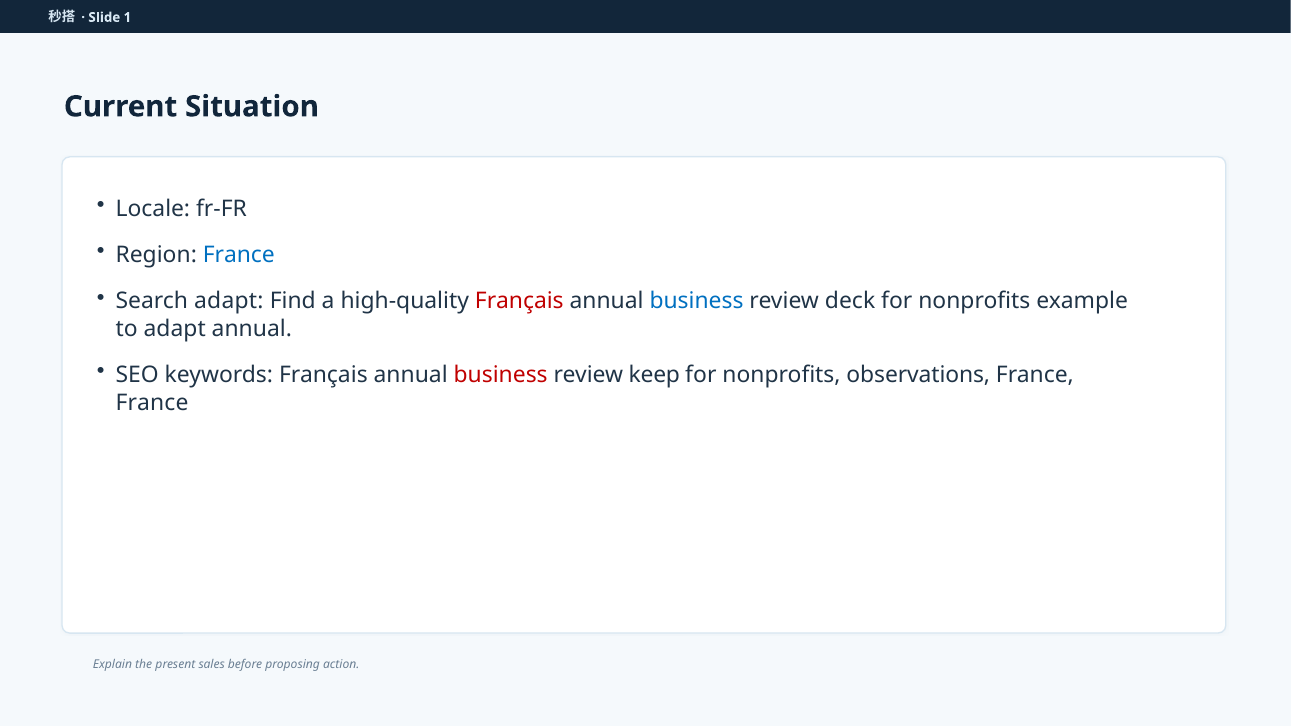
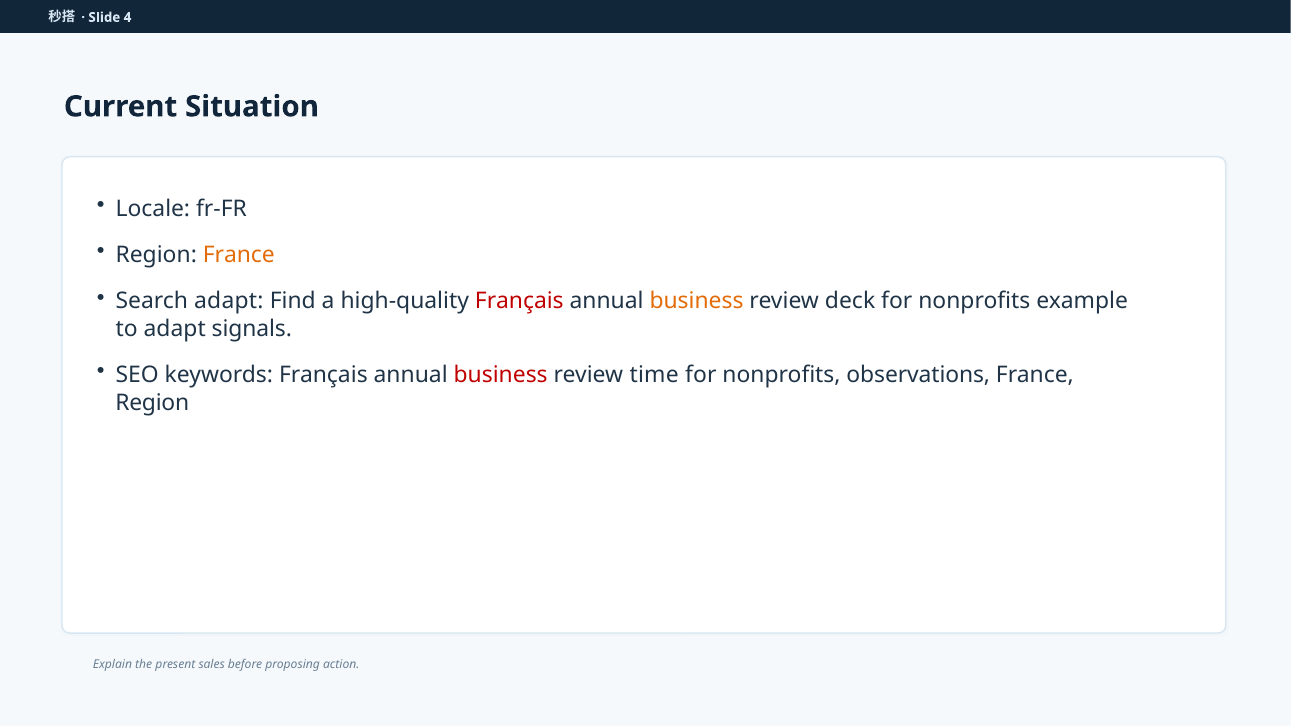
1: 1 -> 4 (128, 17)
France colour: blue -> orange (239, 255)
business colour: blue -> orange (697, 301)
adapt annual: annual -> signals (252, 329)
keep: keep -> time (654, 375)
France: France -> Region (152, 403)
